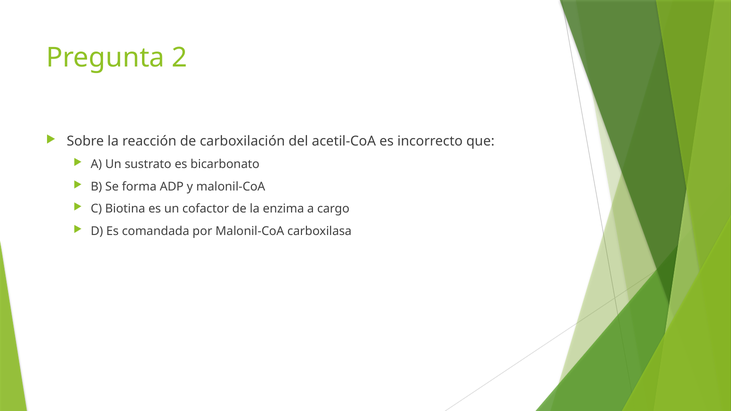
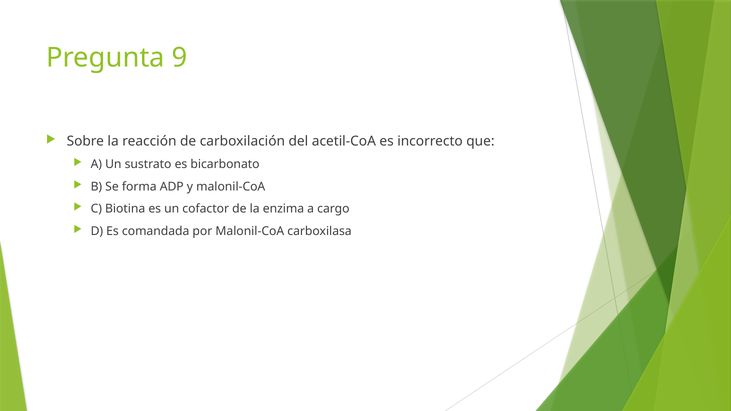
2: 2 -> 9 (180, 58)
